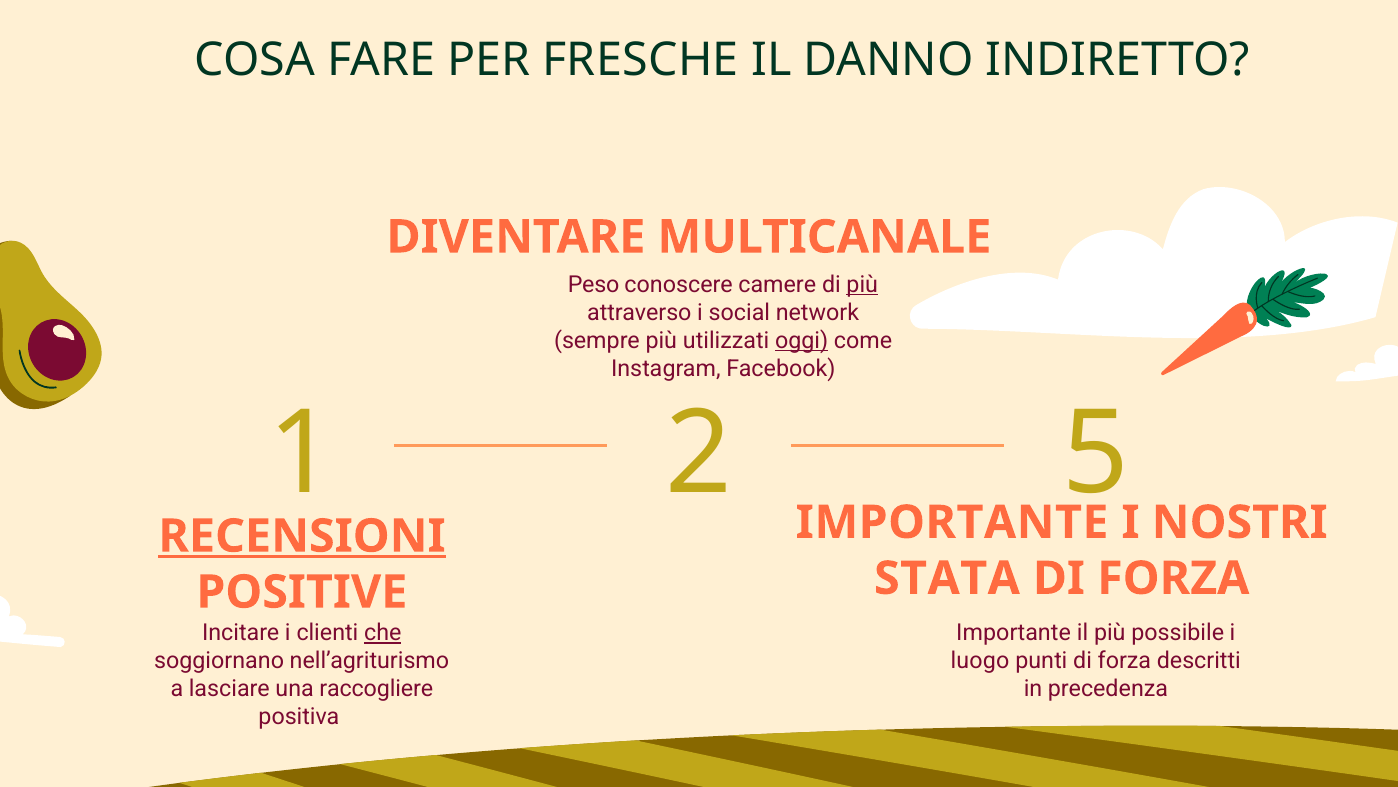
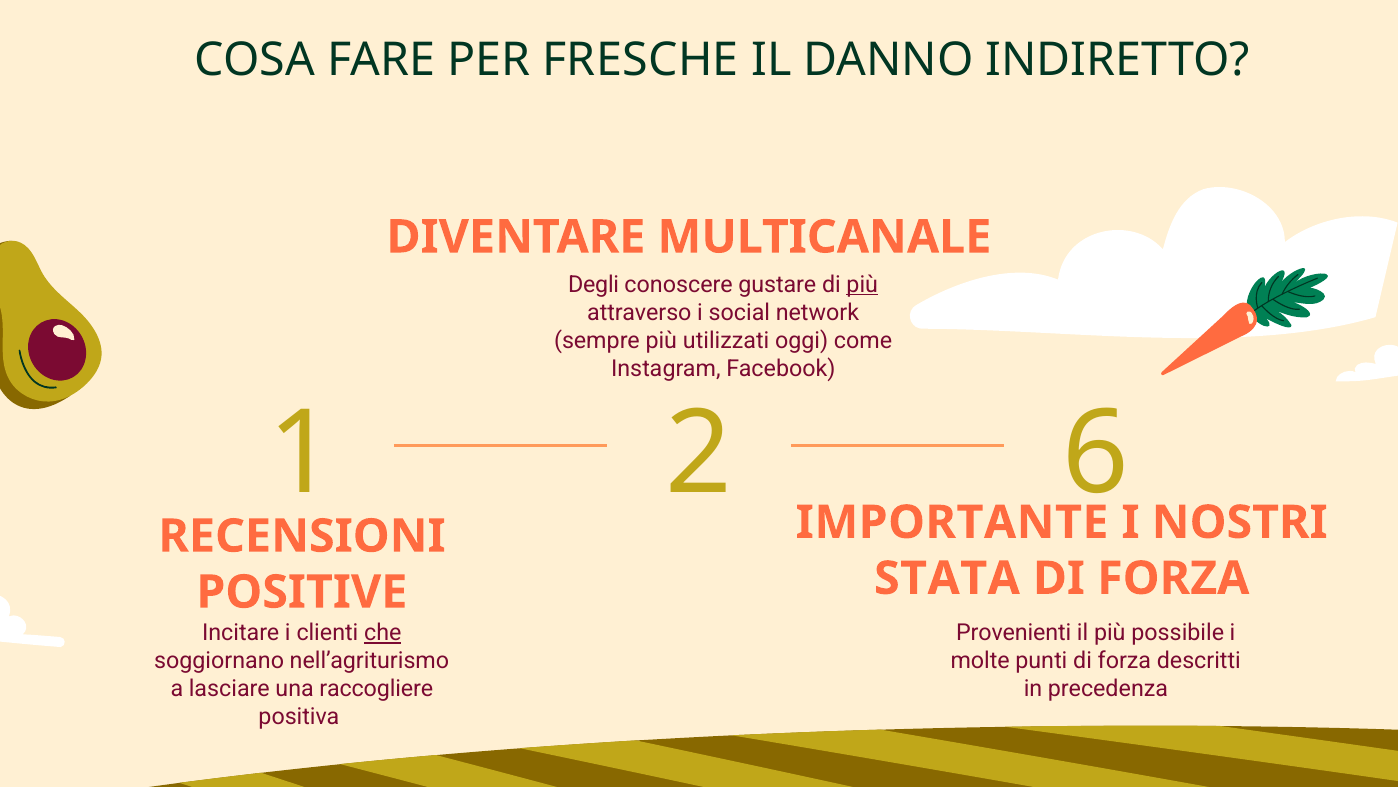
Peso: Peso -> Degli (594, 284)
camere: camere -> gustare (777, 284)
oggi underline: present -> none (802, 340)
5: 5 -> 6 (1096, 454)
RECENSIONI underline: present -> none (302, 536)
Importante: Importante -> Provenienti (1014, 633)
luogo: luogo -> molte (980, 661)
